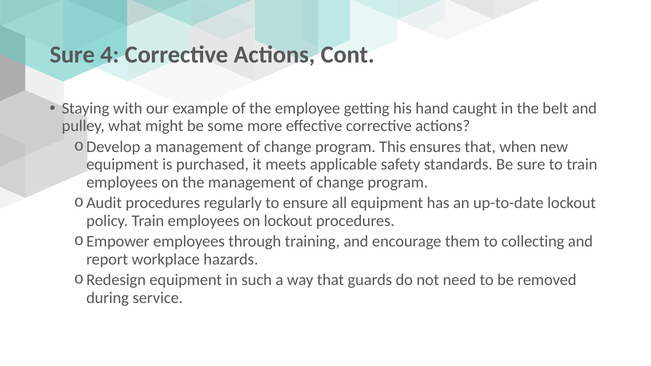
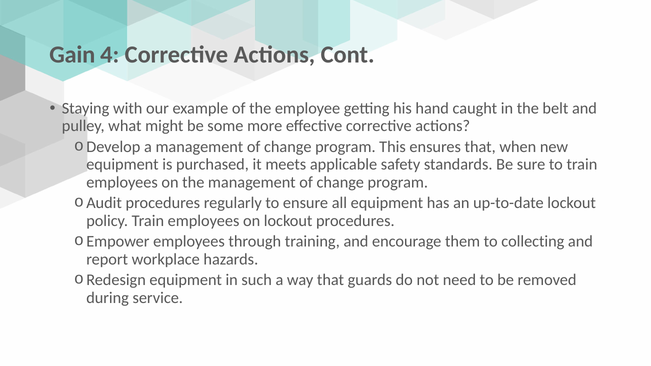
Sure: Sure -> Gain (72, 55)
